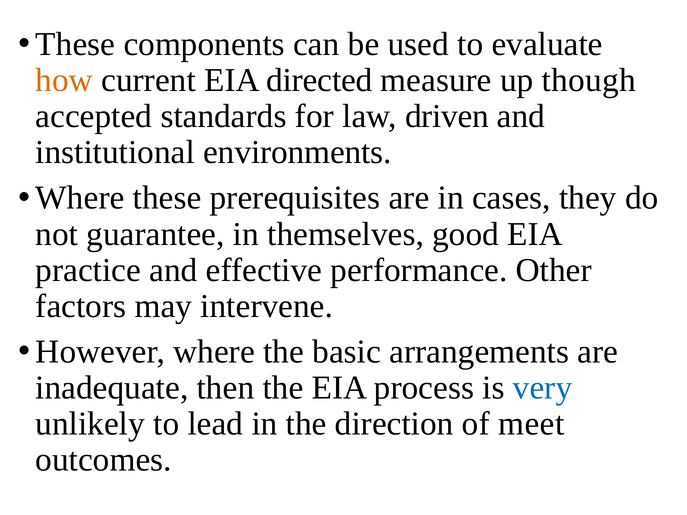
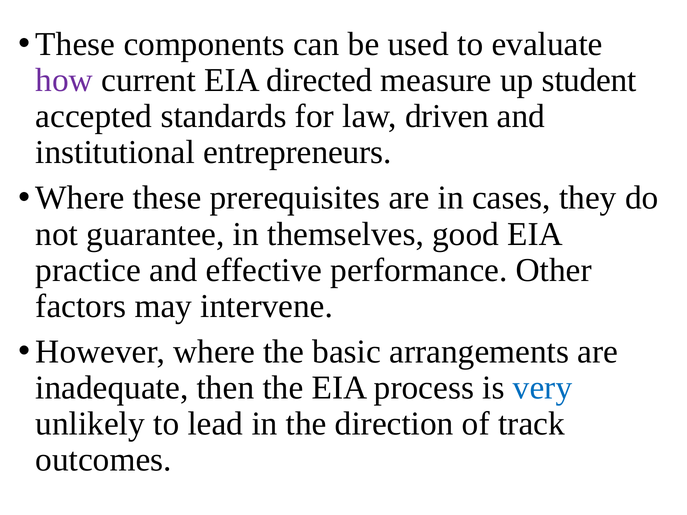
how colour: orange -> purple (64, 80)
though: though -> student (589, 80)
environments: environments -> entrepreneurs (297, 152)
meet: meet -> track (532, 424)
